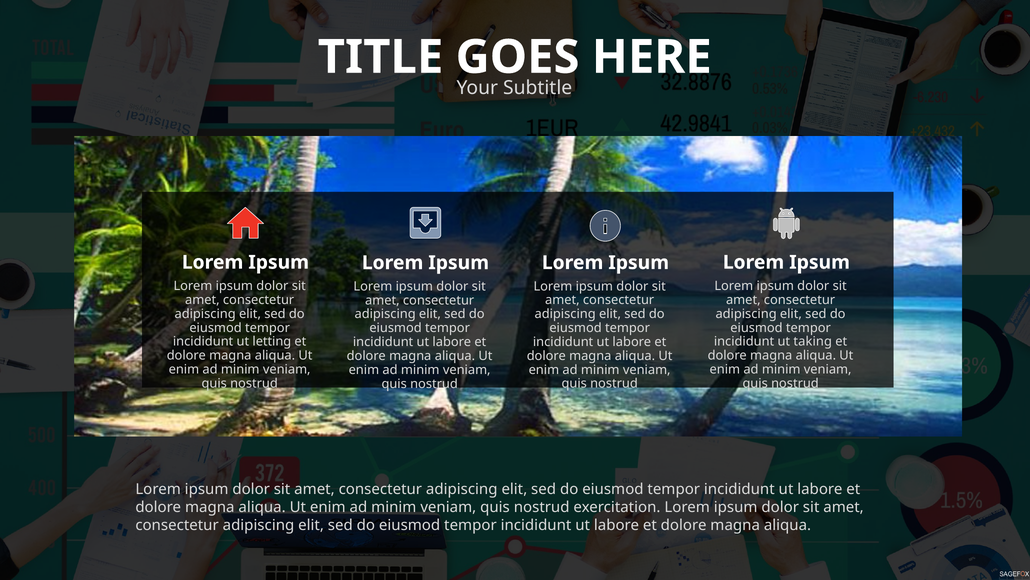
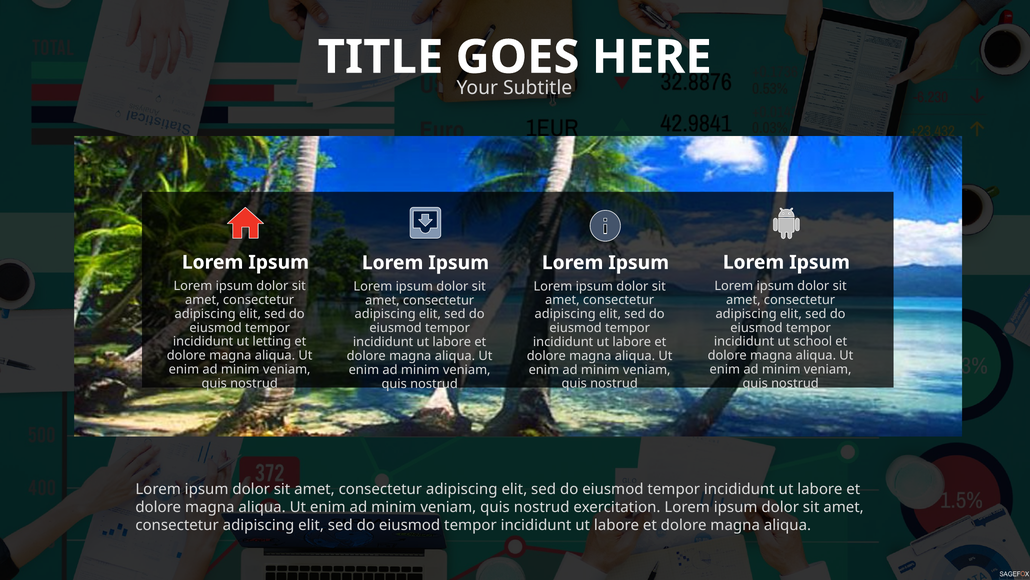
taking: taking -> school (813, 341)
